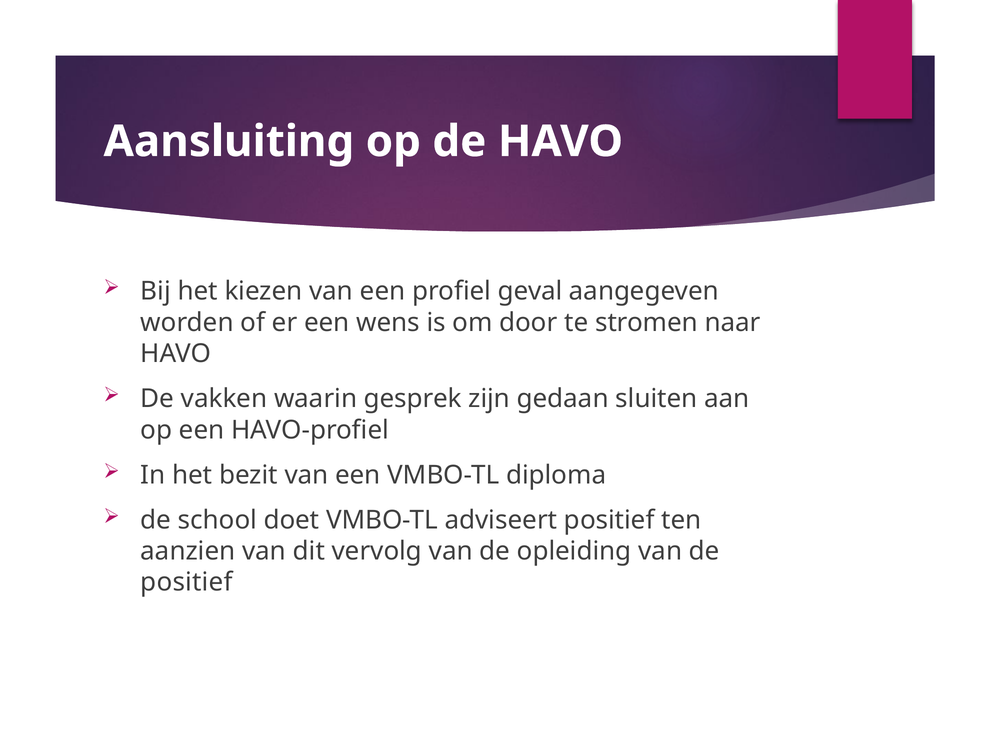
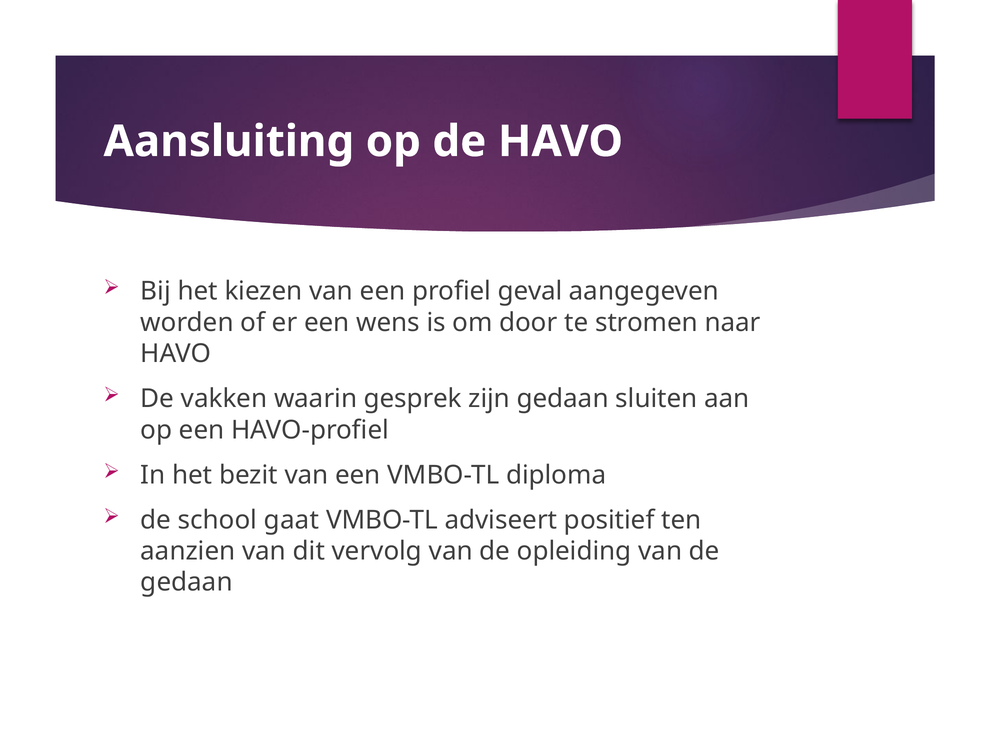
doet: doet -> gaat (291, 520)
positief: positief -> gedaan (187, 583)
